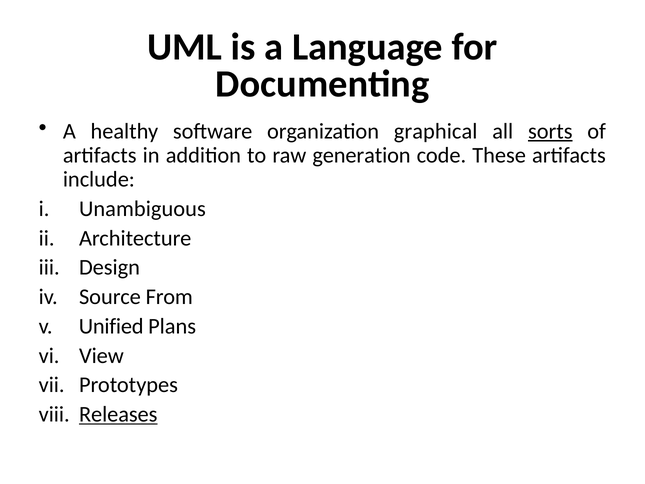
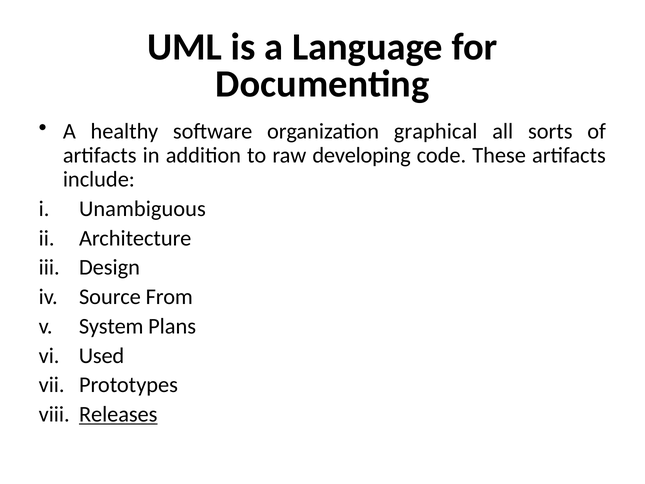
sorts underline: present -> none (550, 131)
generation: generation -> developing (362, 155)
Unified: Unified -> System (111, 326)
View: View -> Used (102, 355)
